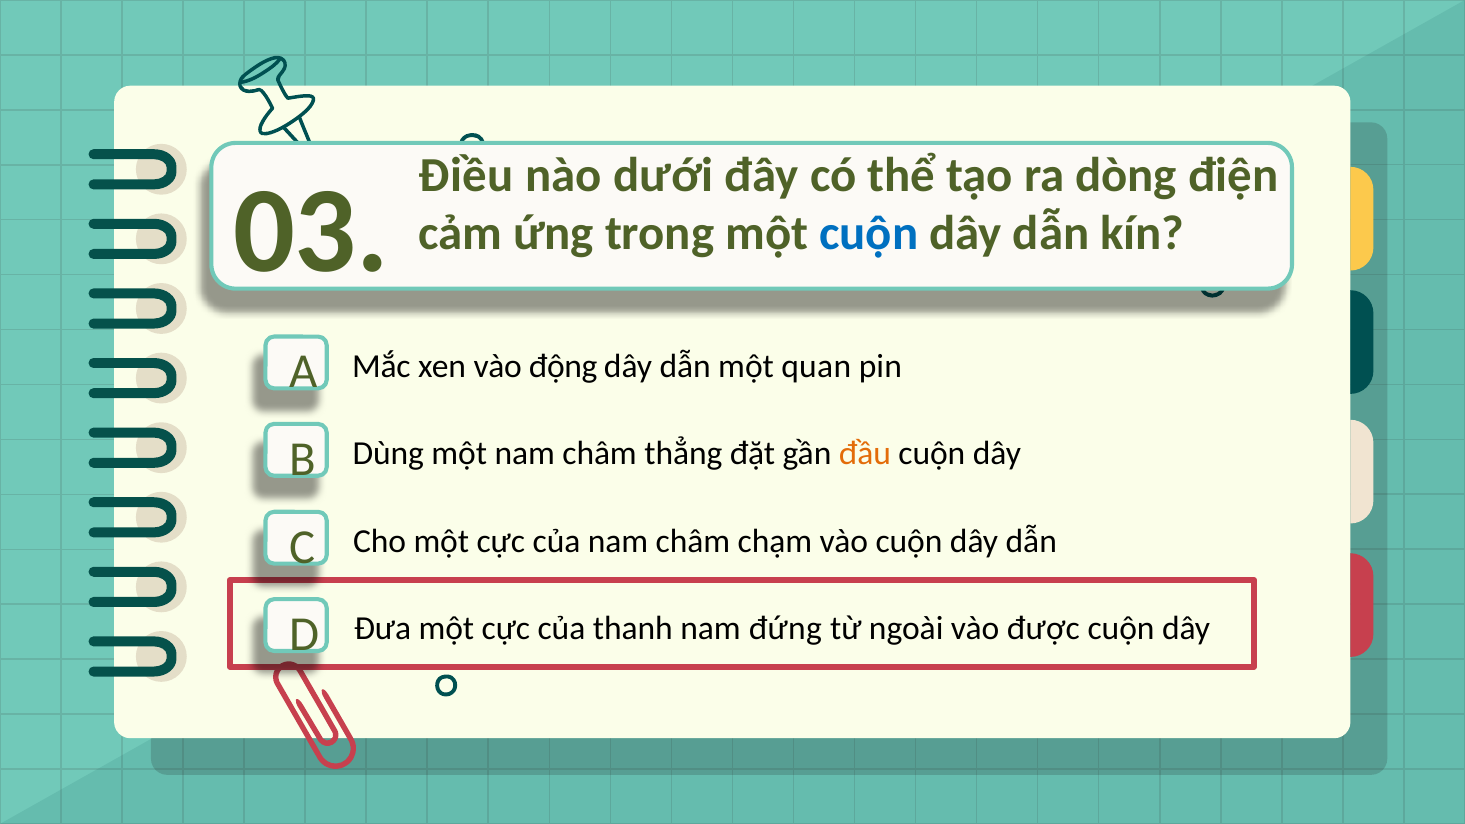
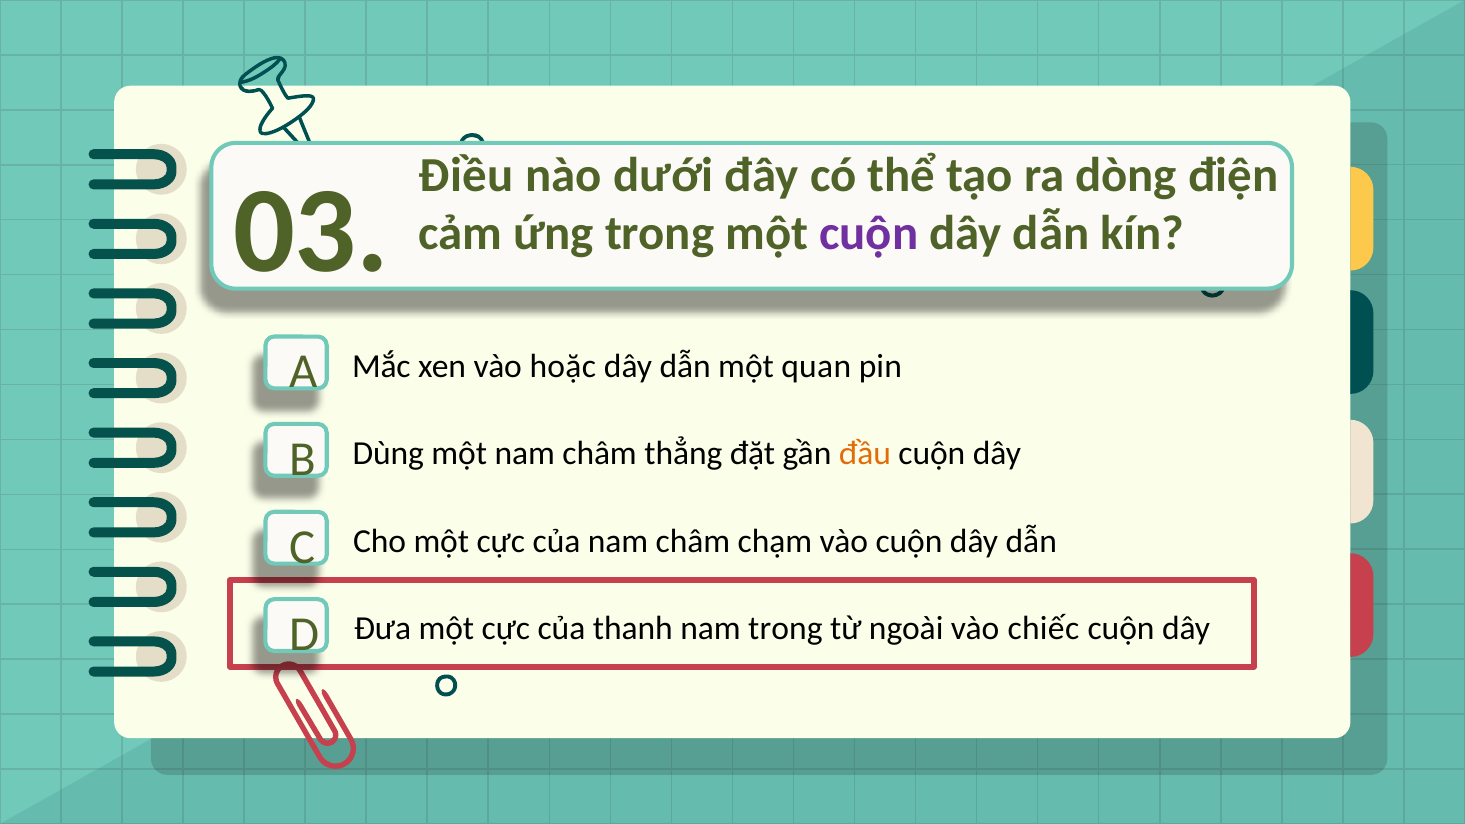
cuộn colour: blue -> purple (869, 234)
động: động -> hoặc (563, 366)
nam đứng: đứng -> trong (785, 629)
được: được -> chiếc (1043, 629)
